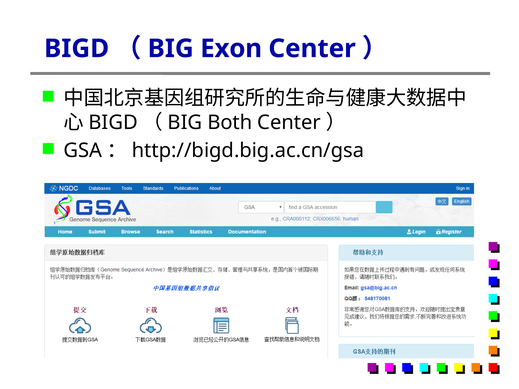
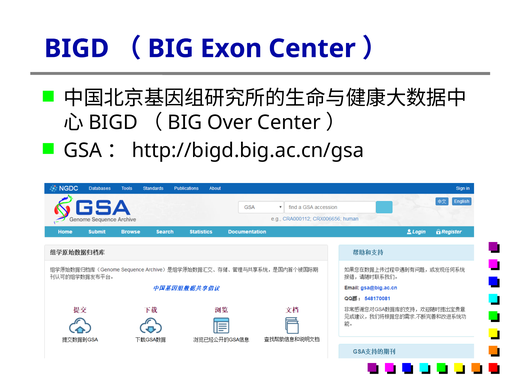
Both: Both -> Over (230, 122)
